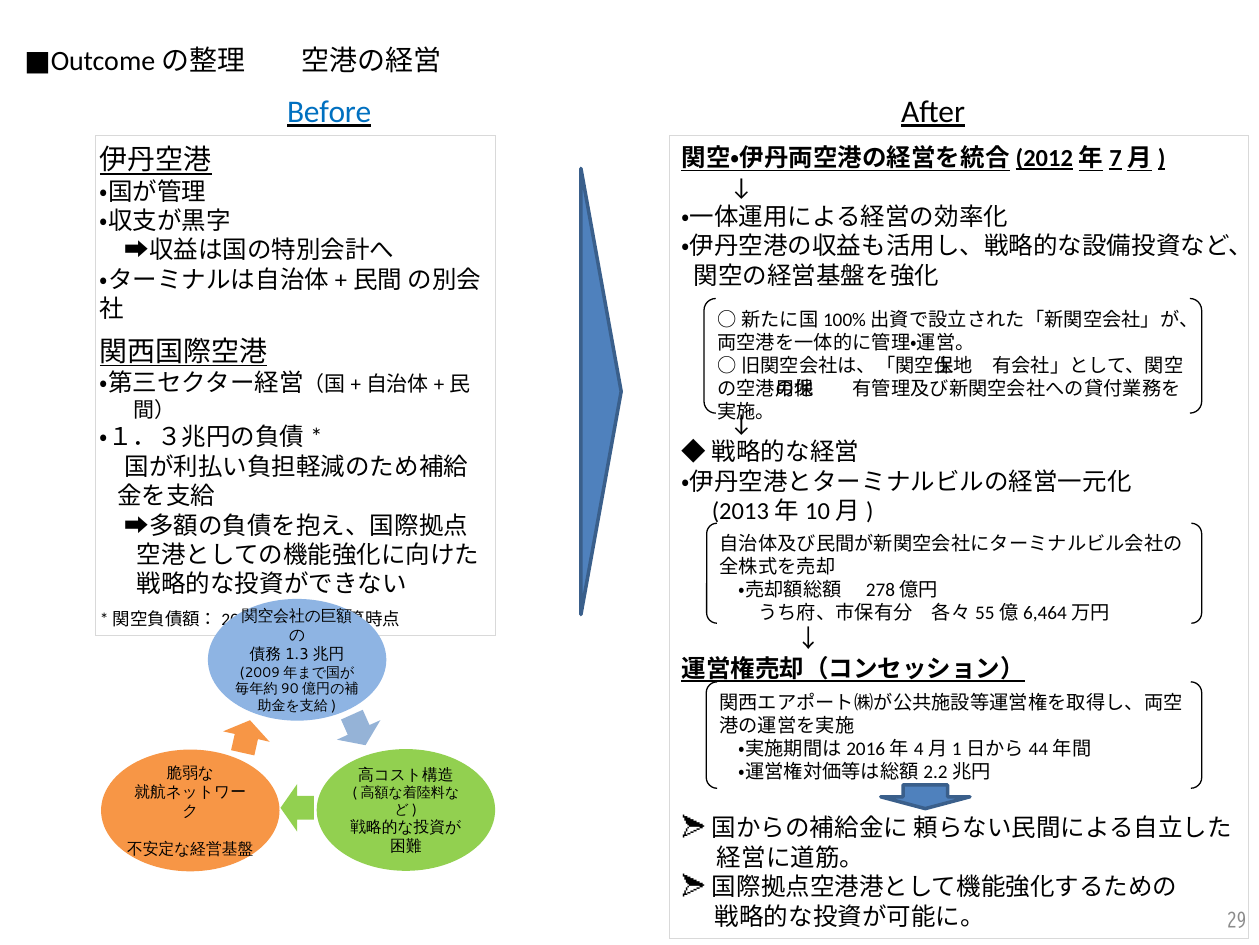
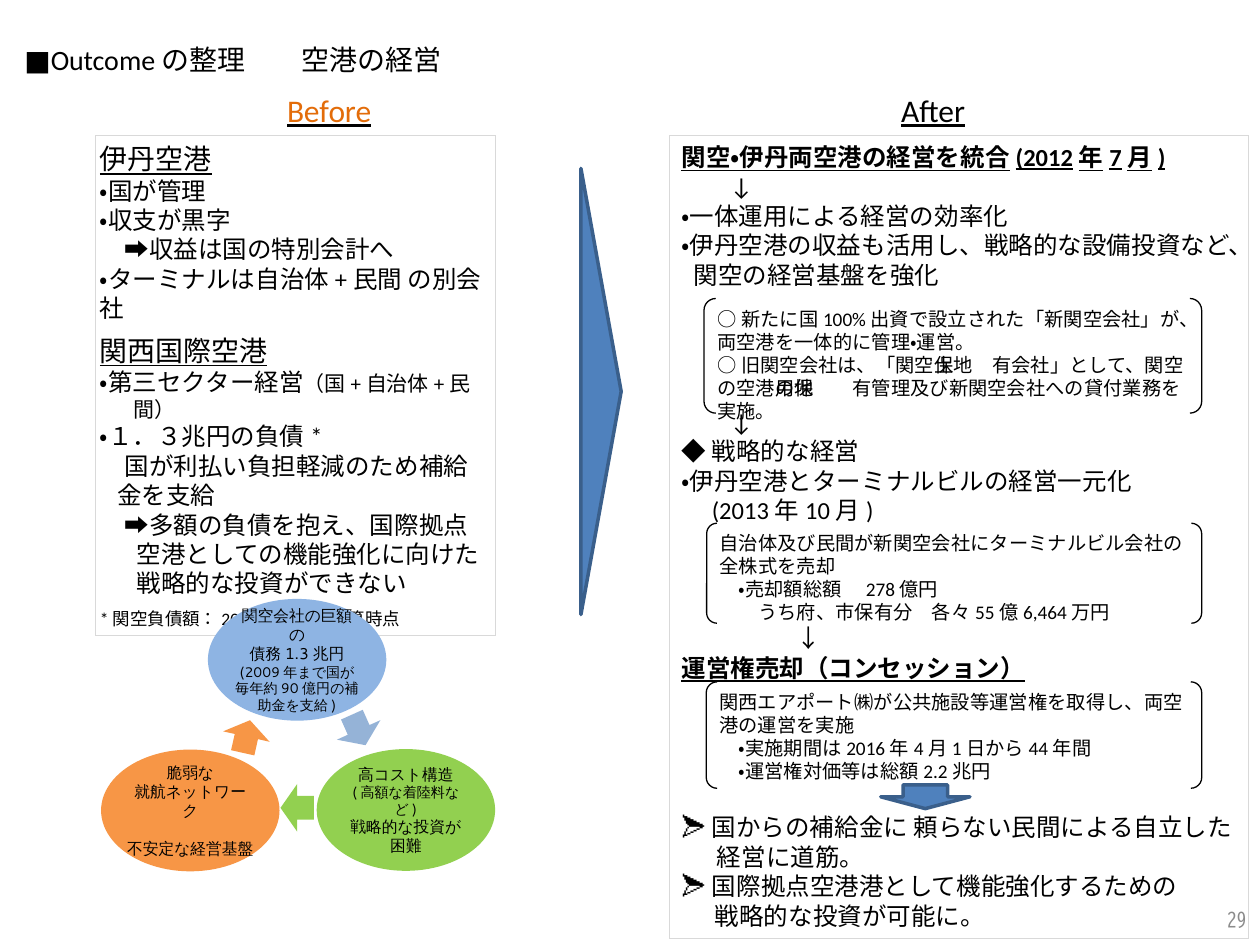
Before colour: blue -> orange (329, 112)
